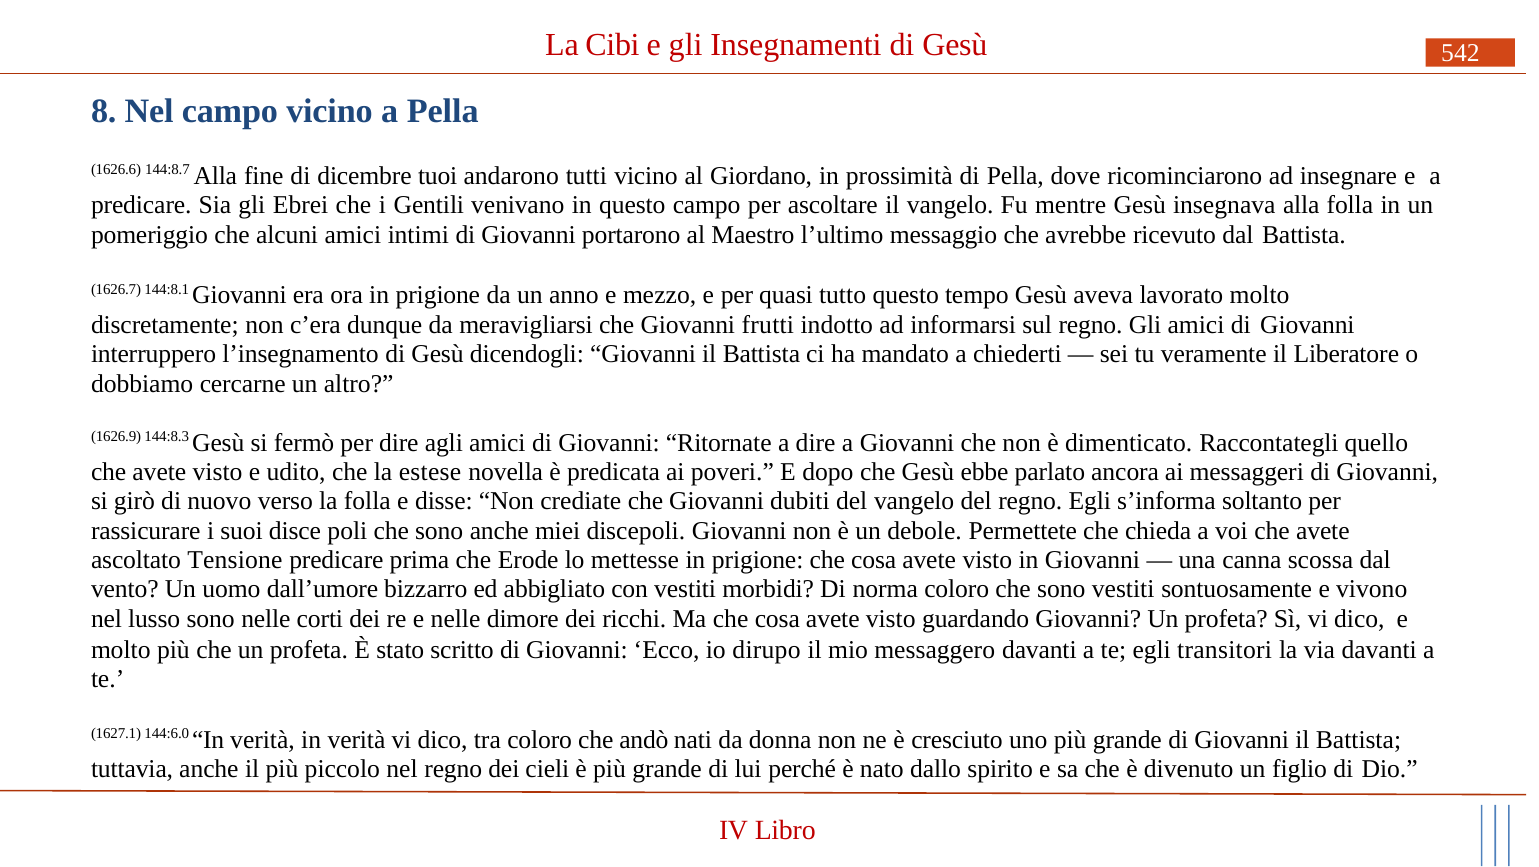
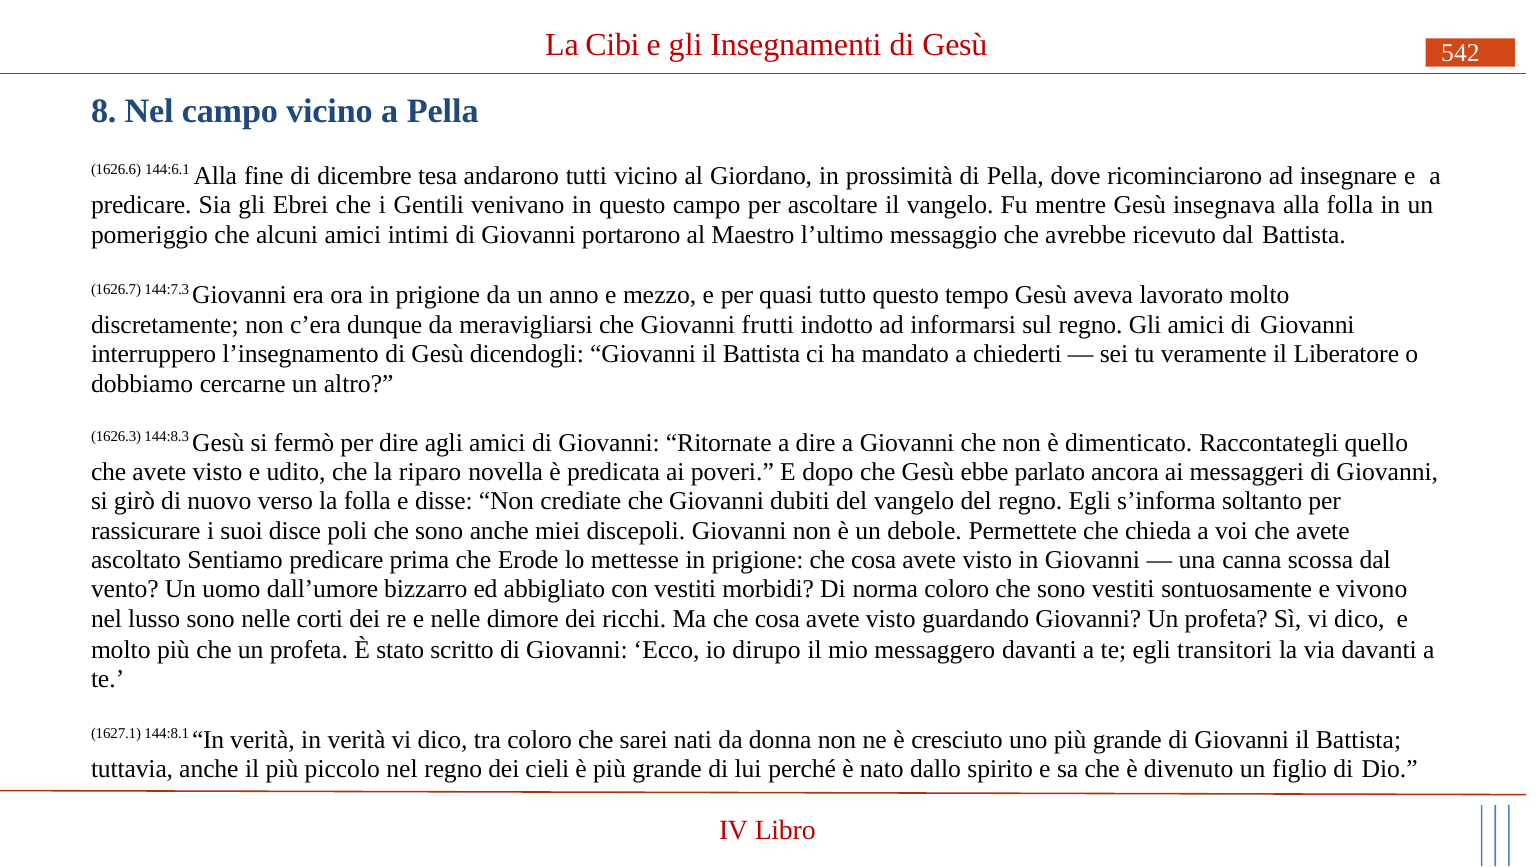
144:8.7: 144:8.7 -> 144:6.1 (167, 169)
tuoi: tuoi -> tesa (438, 176)
144:8.1: 144:8.1 -> 144:7.3 (167, 289)
1626.9: 1626.9 -> 1626.3 (116, 437)
estese: estese -> riparo (430, 472)
Tensione: Tensione -> Sentiamo (235, 560)
144:6.0: 144:6.0 -> 144:8.1 (167, 733)
andò: andò -> sarei (644, 740)
